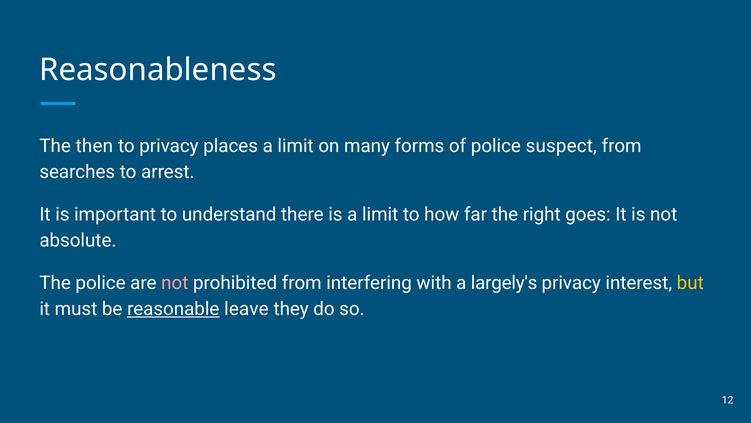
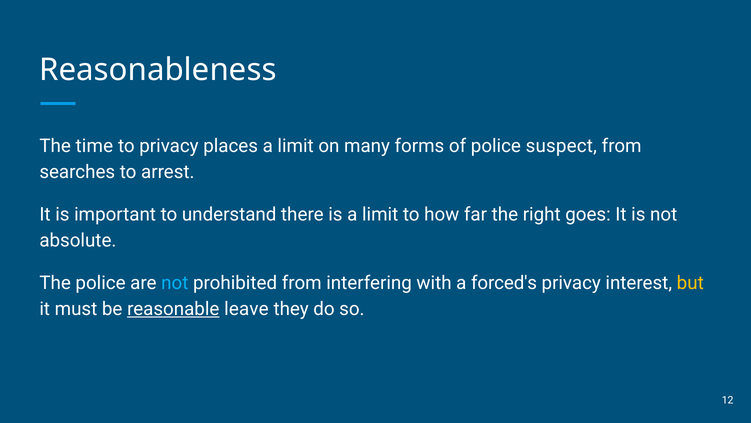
then: then -> time (94, 146)
not colour: pink -> light blue (175, 283)
largely's: largely's -> forced's (504, 283)
